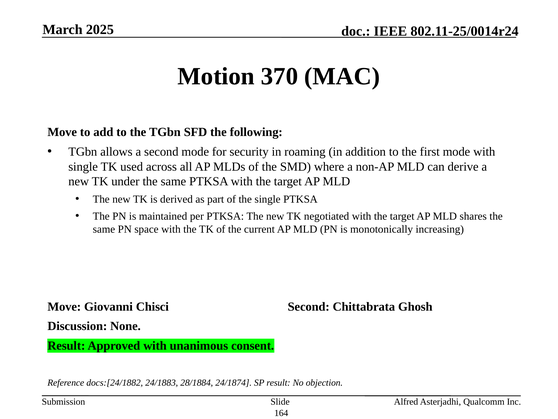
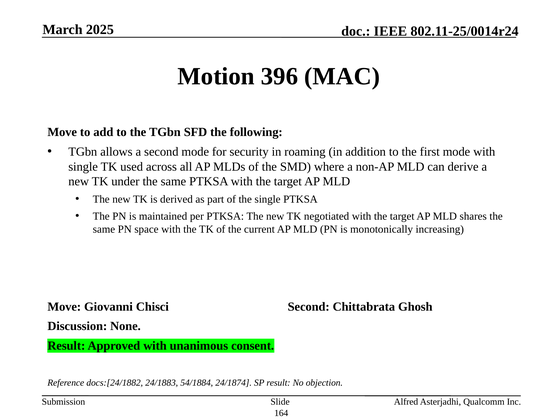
370: 370 -> 396 (279, 76)
28/1884: 28/1884 -> 54/1884 (197, 382)
